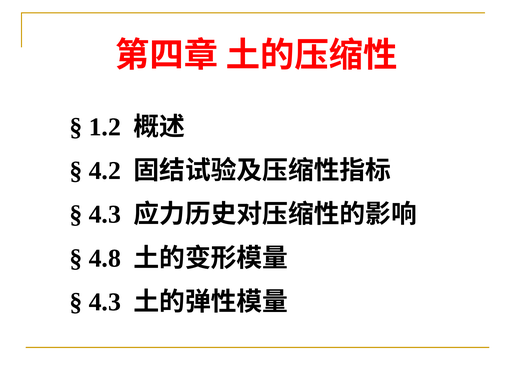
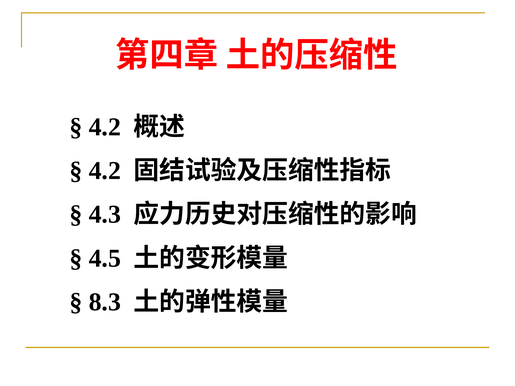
1.2: 1.2 -> 4.2 (105, 127)
4.8: 4.8 -> 4.5 (105, 258)
4.3: 4.3 -> 8.3 (105, 302)
